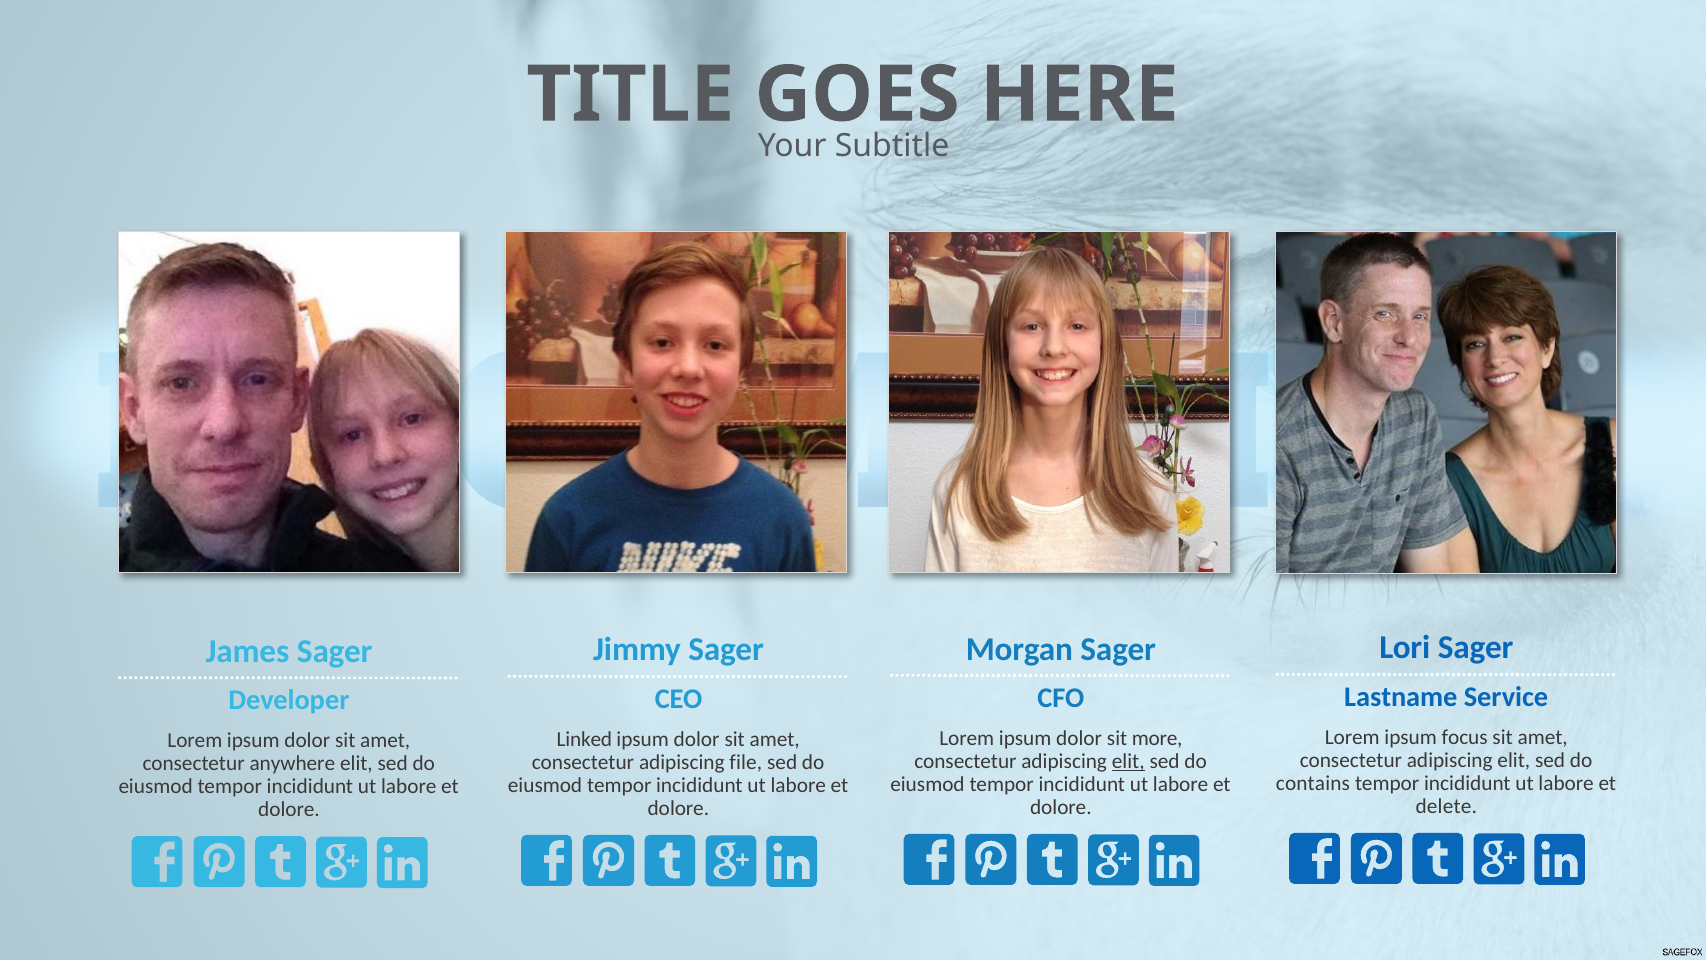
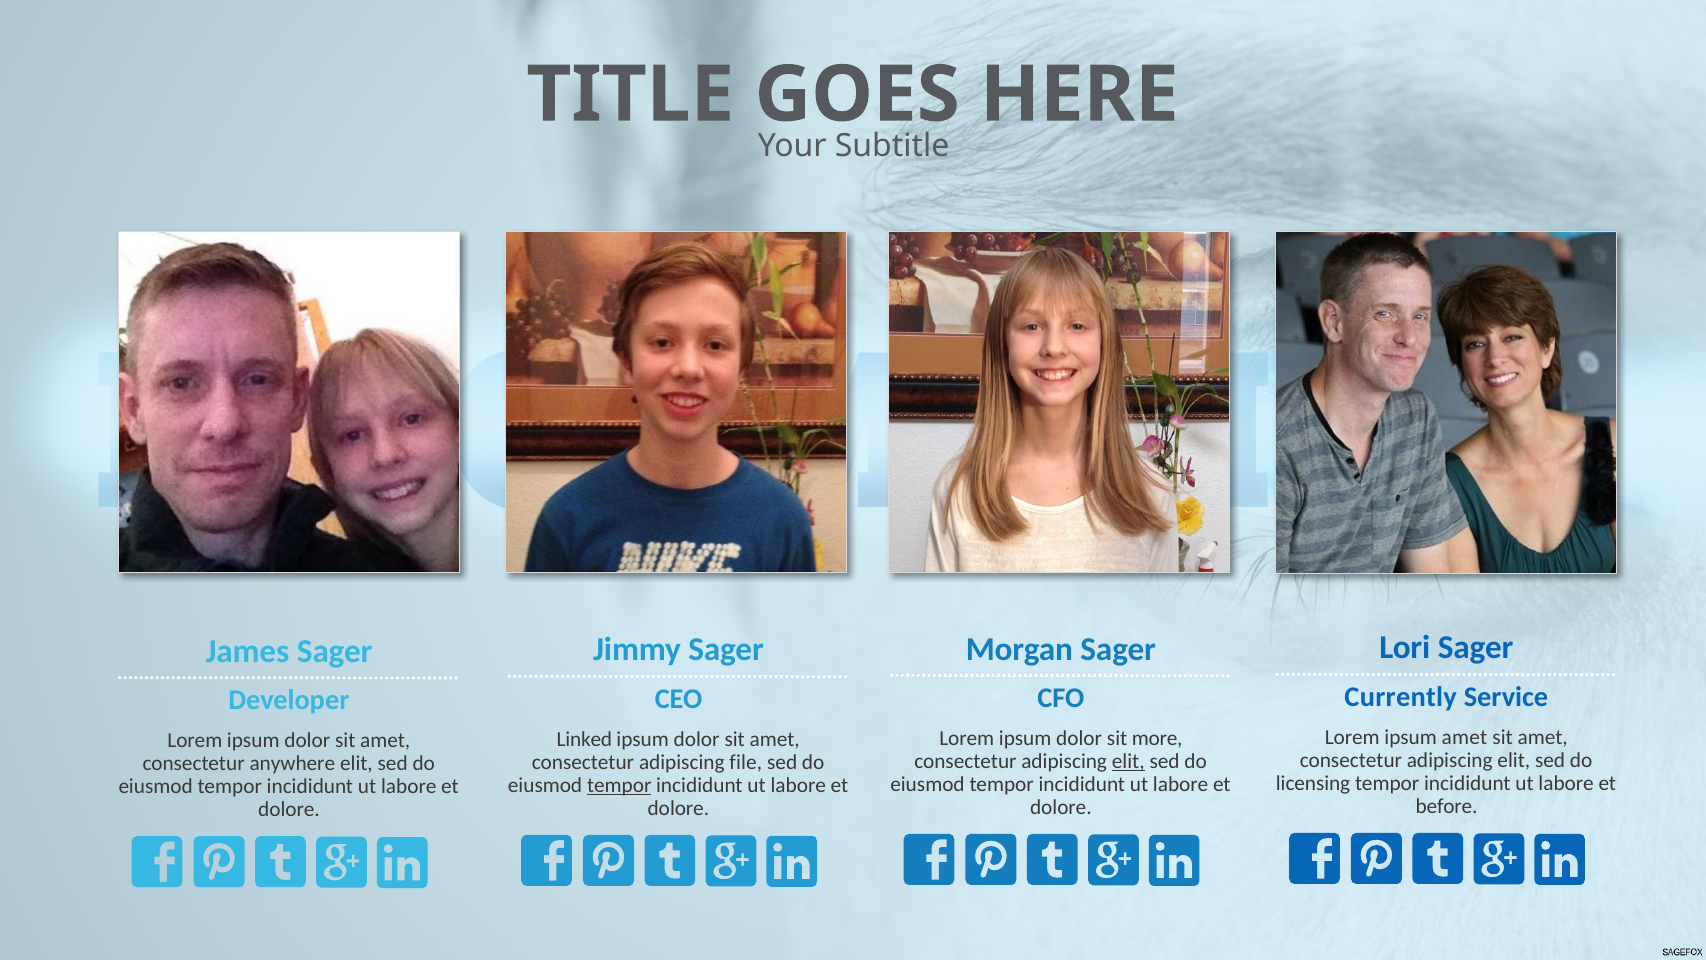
Lastname: Lastname -> Currently (1401, 697)
ipsum focus: focus -> amet (1465, 737)
contains: contains -> licensing (1313, 783)
tempor underline: none -> present (619, 785)
delete: delete -> before (1446, 806)
